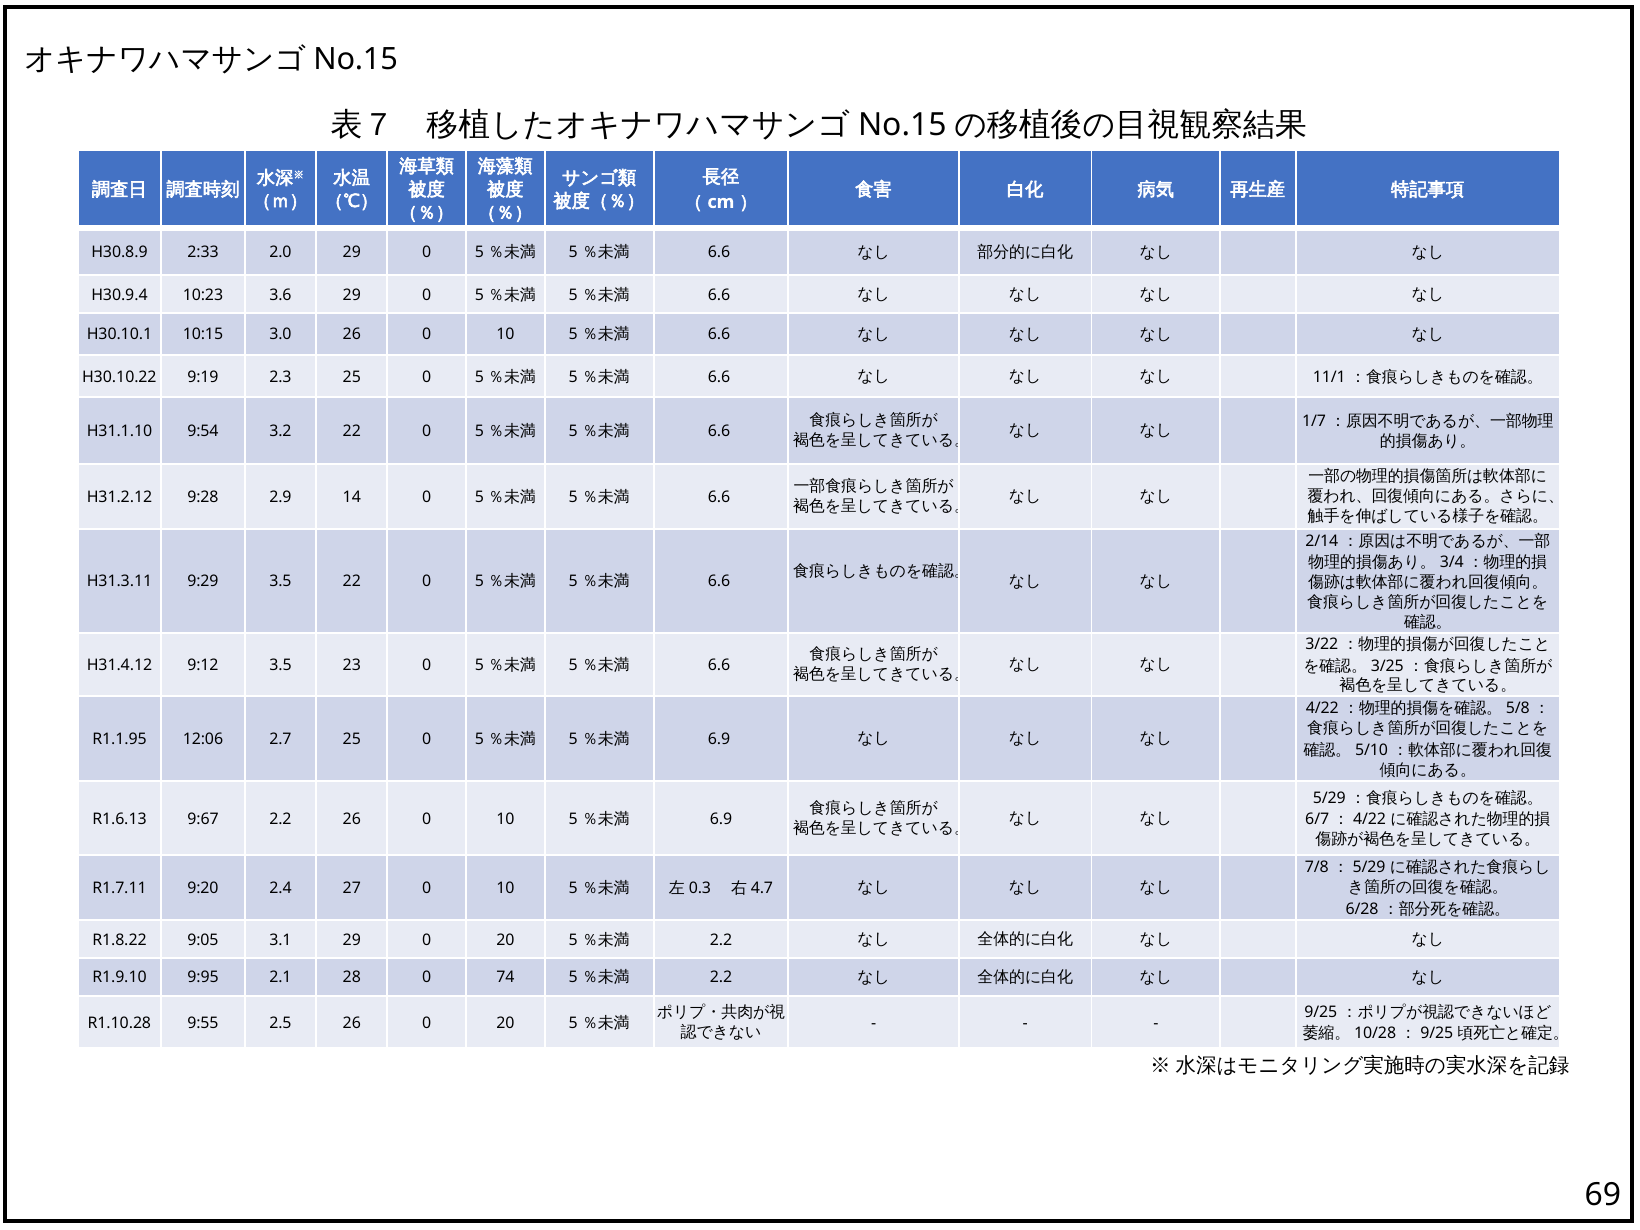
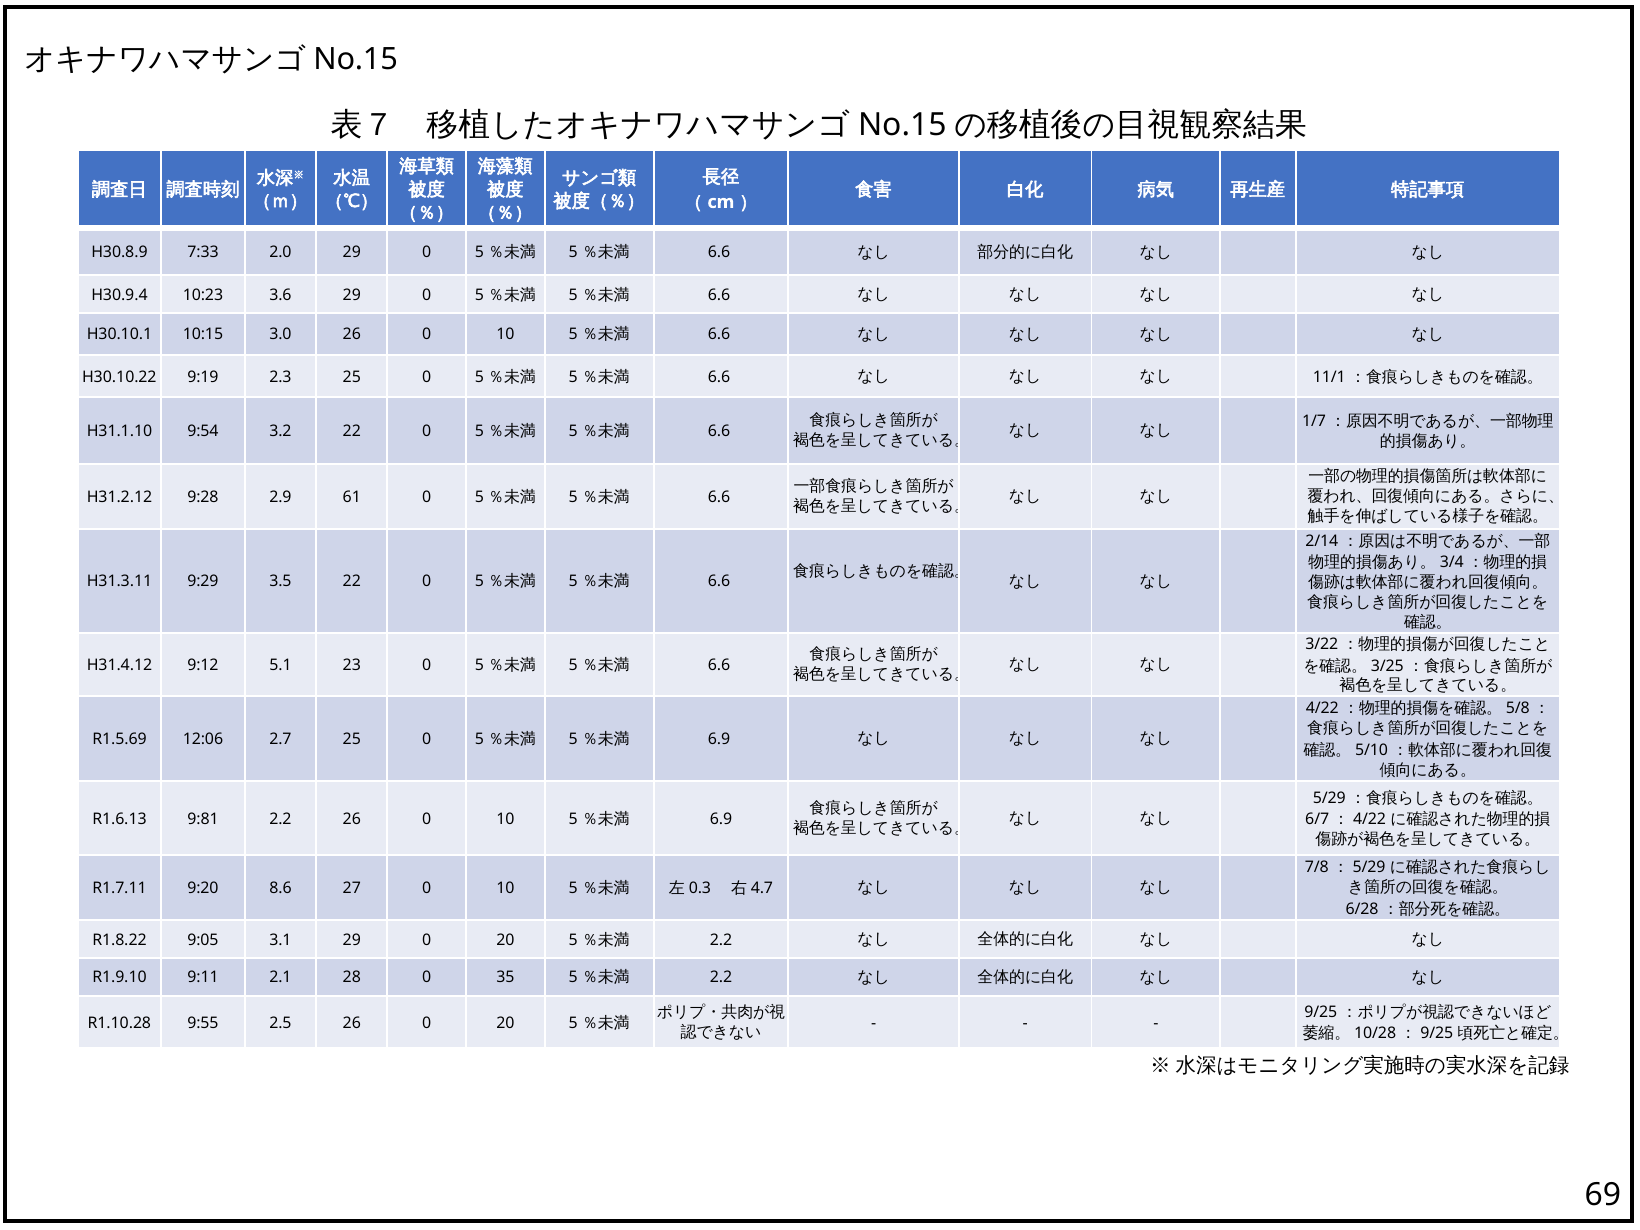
2:33: 2:33 -> 7:33 (203, 253)
14: 14 -> 61 (352, 497)
9:12 3.5: 3.5 -> 5.1 (281, 665)
R1.1.95: R1.1.95 -> R1.5.69 (120, 739)
9:67: 9:67 -> 9:81 (203, 819)
2.4: 2.4 -> 8.6 (281, 888)
9:95: 9:95 -> 9:11 (203, 978)
74: 74 -> 35 (505, 978)
